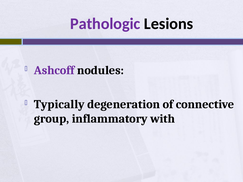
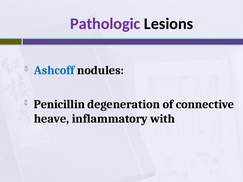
Ashcoff colour: purple -> blue (54, 70)
Typically: Typically -> Penicillin (59, 104)
group: group -> heave (52, 119)
